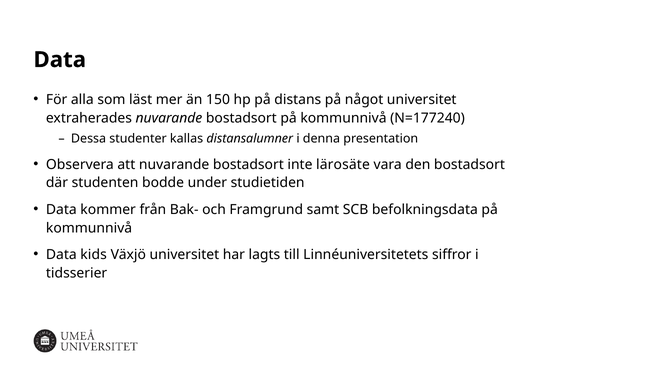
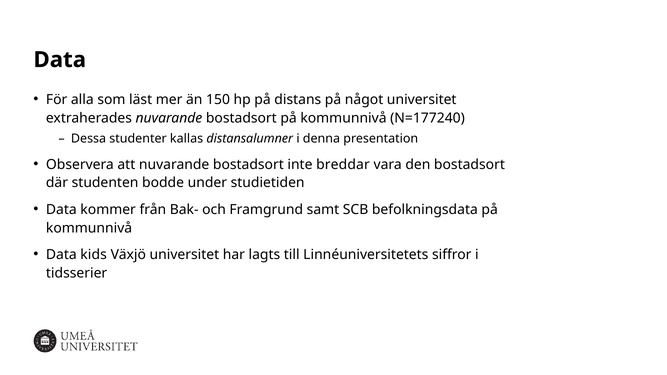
lärosäte: lärosäte -> breddar (343, 165)
